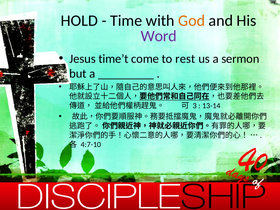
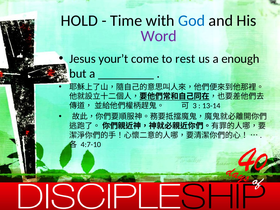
God colour: orange -> blue (192, 21)
time’t: time’t -> your’t (113, 59)
sermon: sermon -> enough (240, 59)
